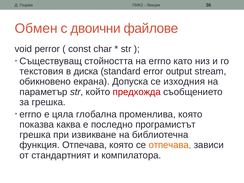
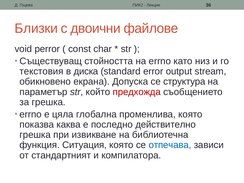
Обмен: Обмен -> Близки (36, 28)
изходния: изходния -> структура (184, 82)
програмистът: програмистът -> действително (166, 125)
функция Отпечава: Отпечава -> Ситуация (85, 145)
отпечава colour: orange -> blue (170, 145)
